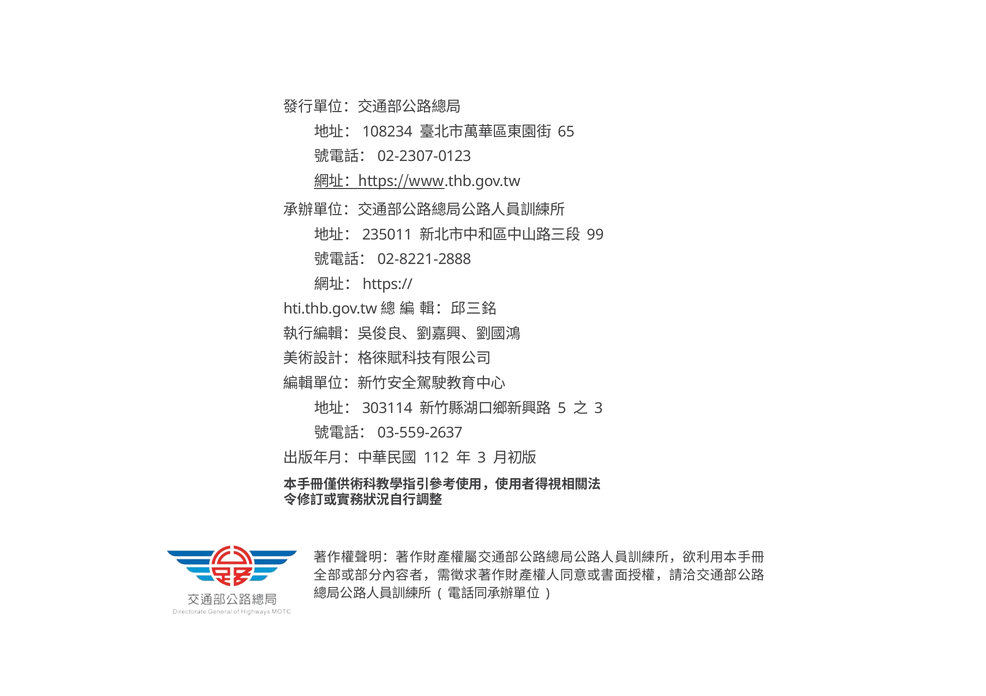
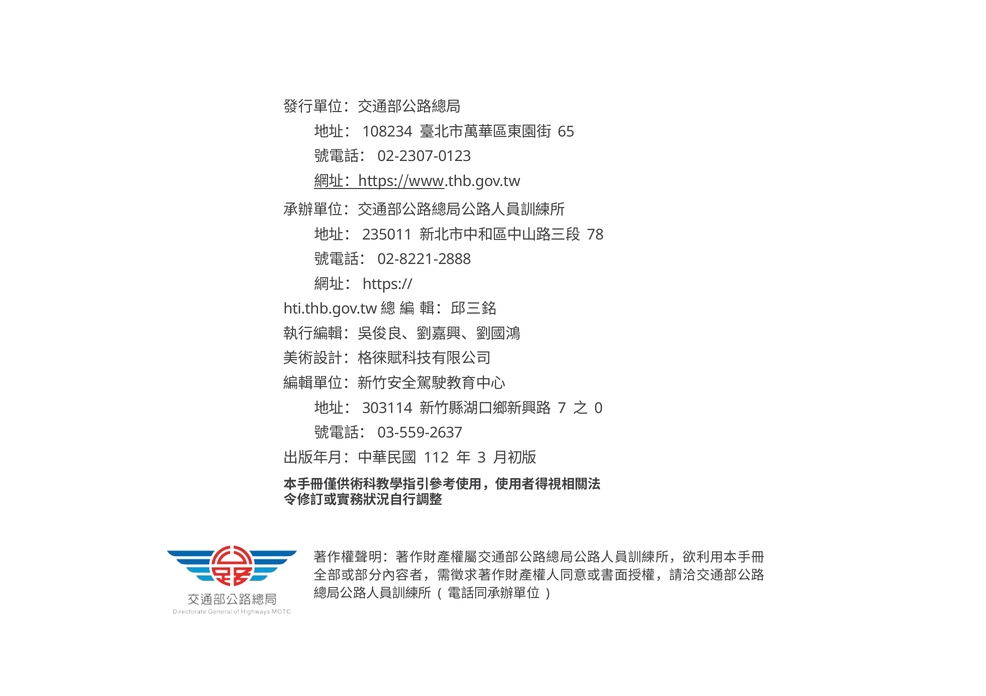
99: 99 -> 78 (595, 235)
5: 5 -> 7 (562, 408)
3: 3 -> 0 (599, 408)
